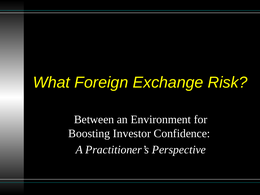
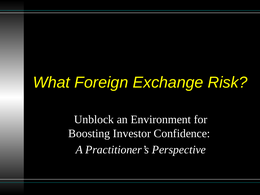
Between: Between -> Unblock (94, 120)
